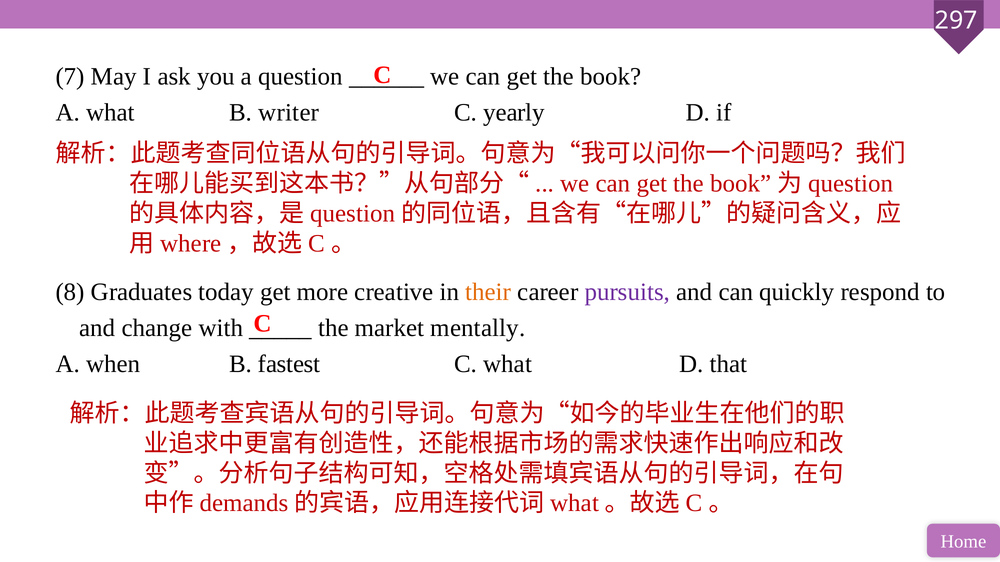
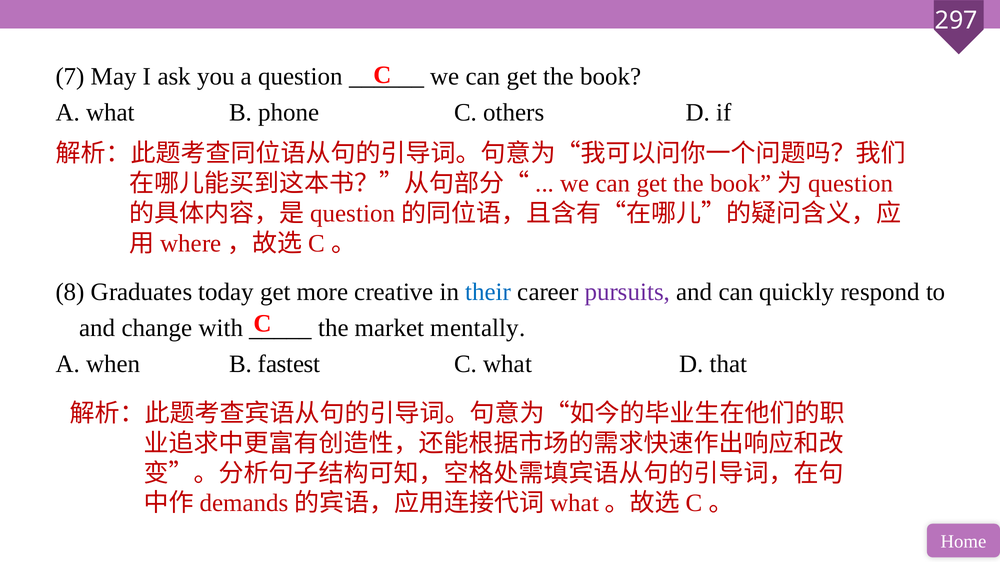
writer: writer -> phone (289, 112)
yearly: yearly -> others (514, 112)
their colour: orange -> blue (488, 292)
